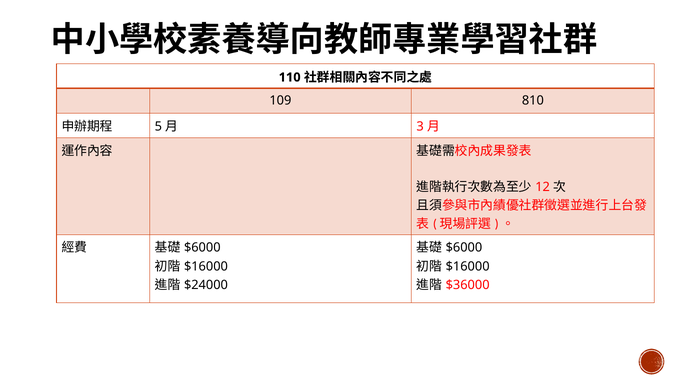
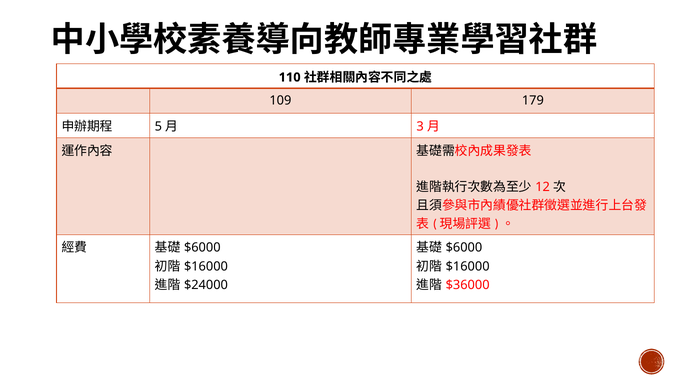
810: 810 -> 179 (533, 100)
